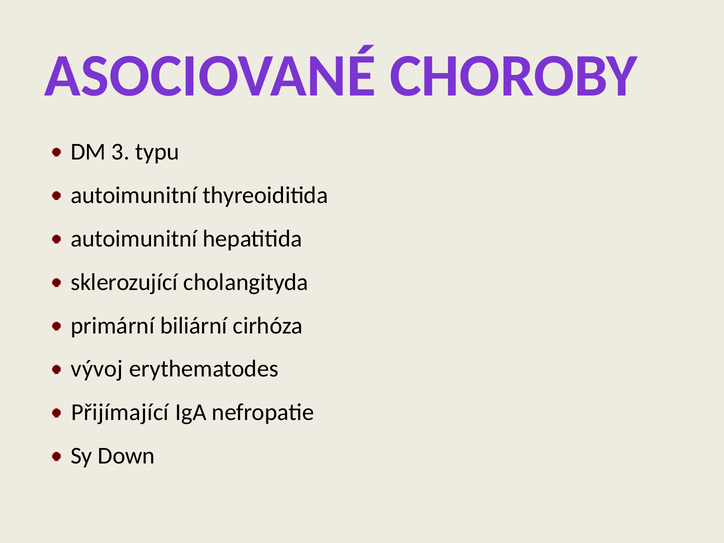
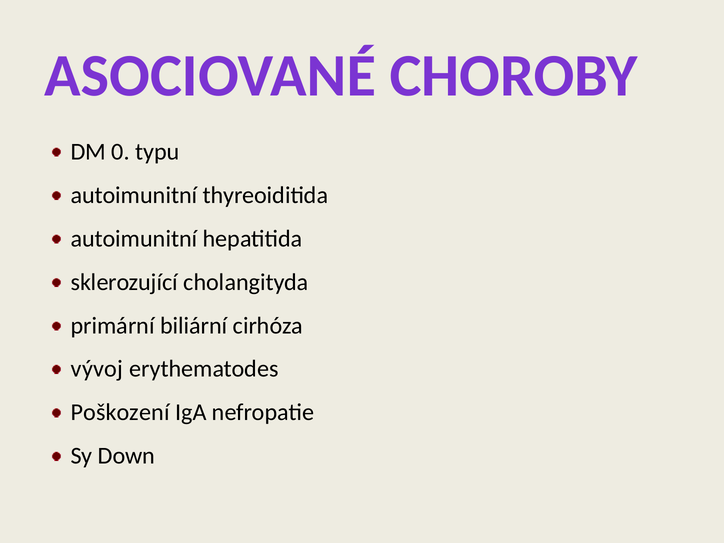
3: 3 -> 0 (121, 152)
Přijímající: Přijímající -> Poškození (120, 412)
